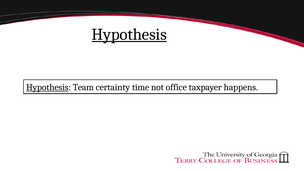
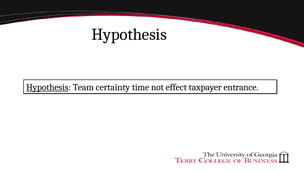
Hypothesis underline: present -> none (129, 34)
office: office -> effect (176, 87)
happens: happens -> entrance (241, 87)
